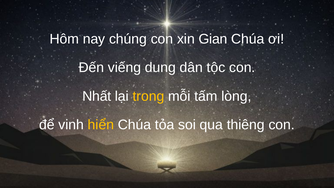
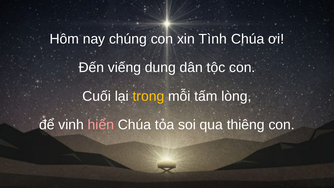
Gian: Gian -> Tình (213, 39)
Nhất: Nhất -> Cuối (97, 96)
hiển colour: yellow -> pink (101, 125)
